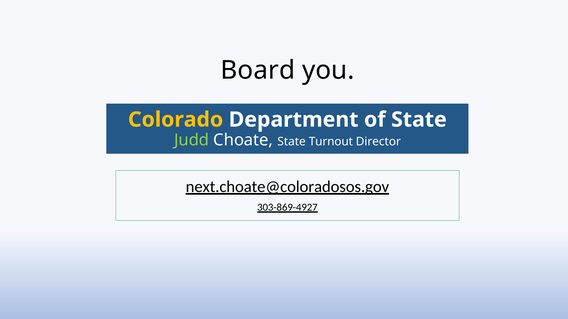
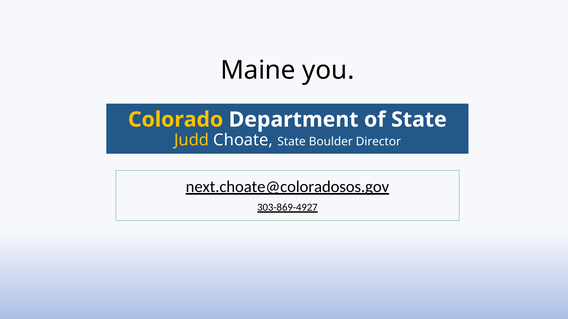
Board: Board -> Maine (258, 71)
Judd colour: light green -> yellow (192, 140)
Turnout: Turnout -> Boulder (331, 142)
